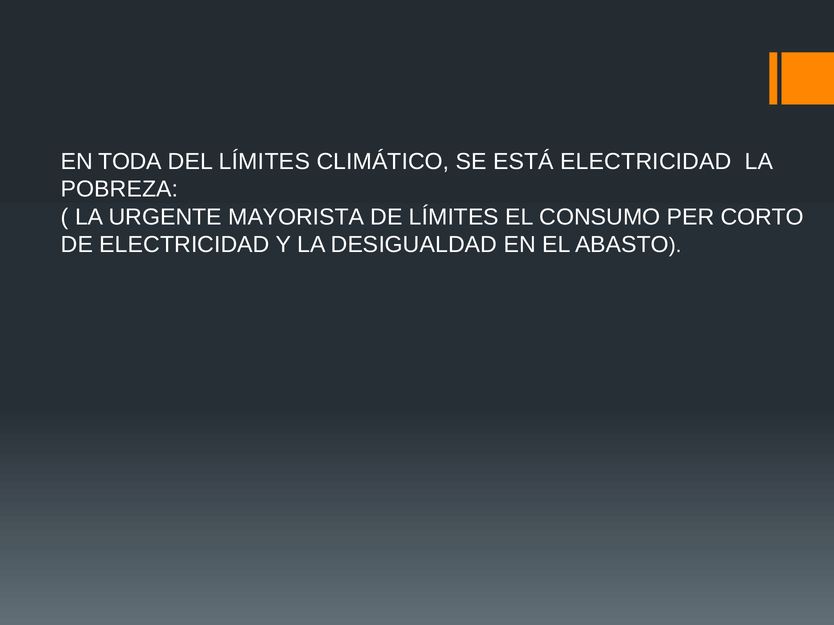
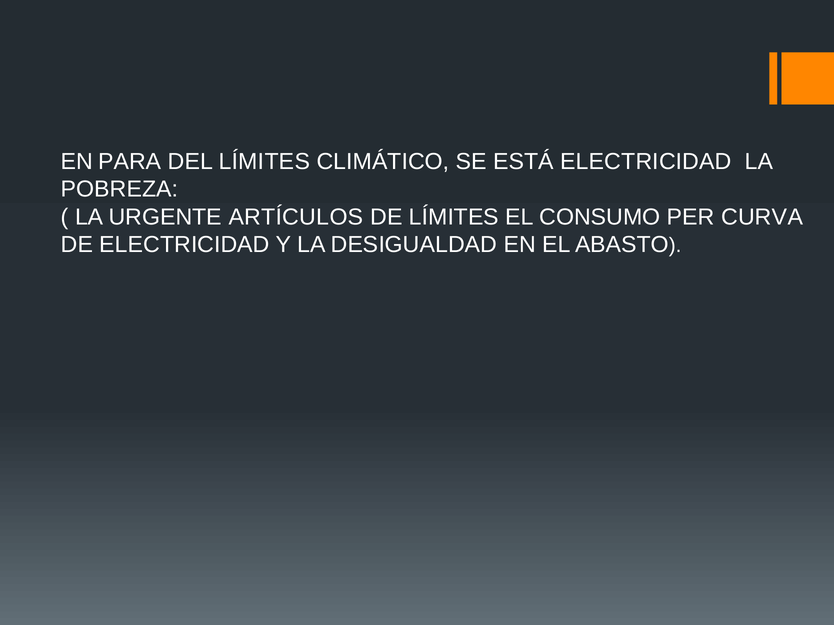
TODA: TODA -> PARA (130, 162)
MAYORISTA: MAYORISTA -> ARTÍCULOS (296, 217)
CORTO: CORTO -> CURVA (762, 217)
